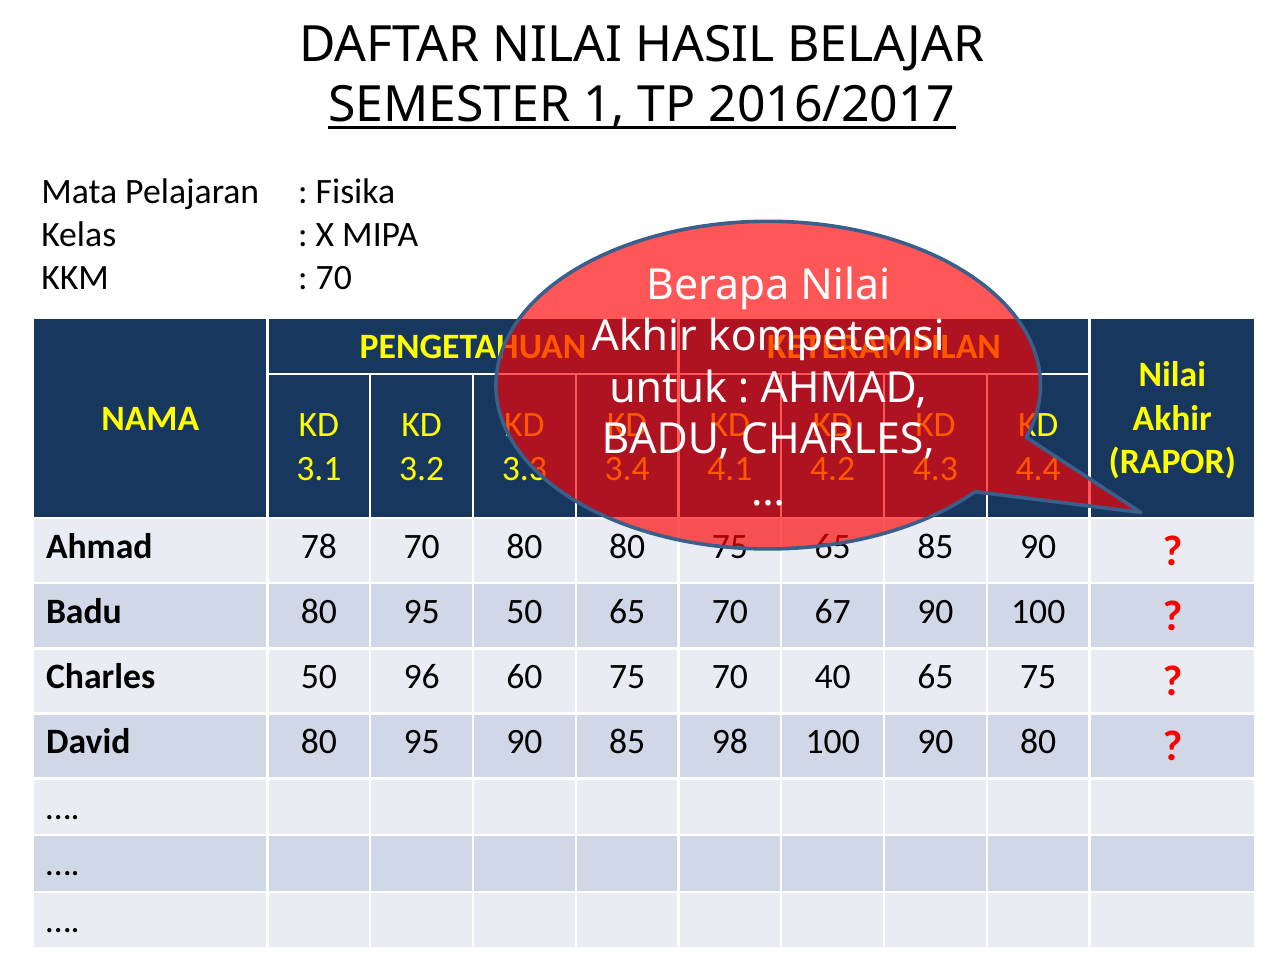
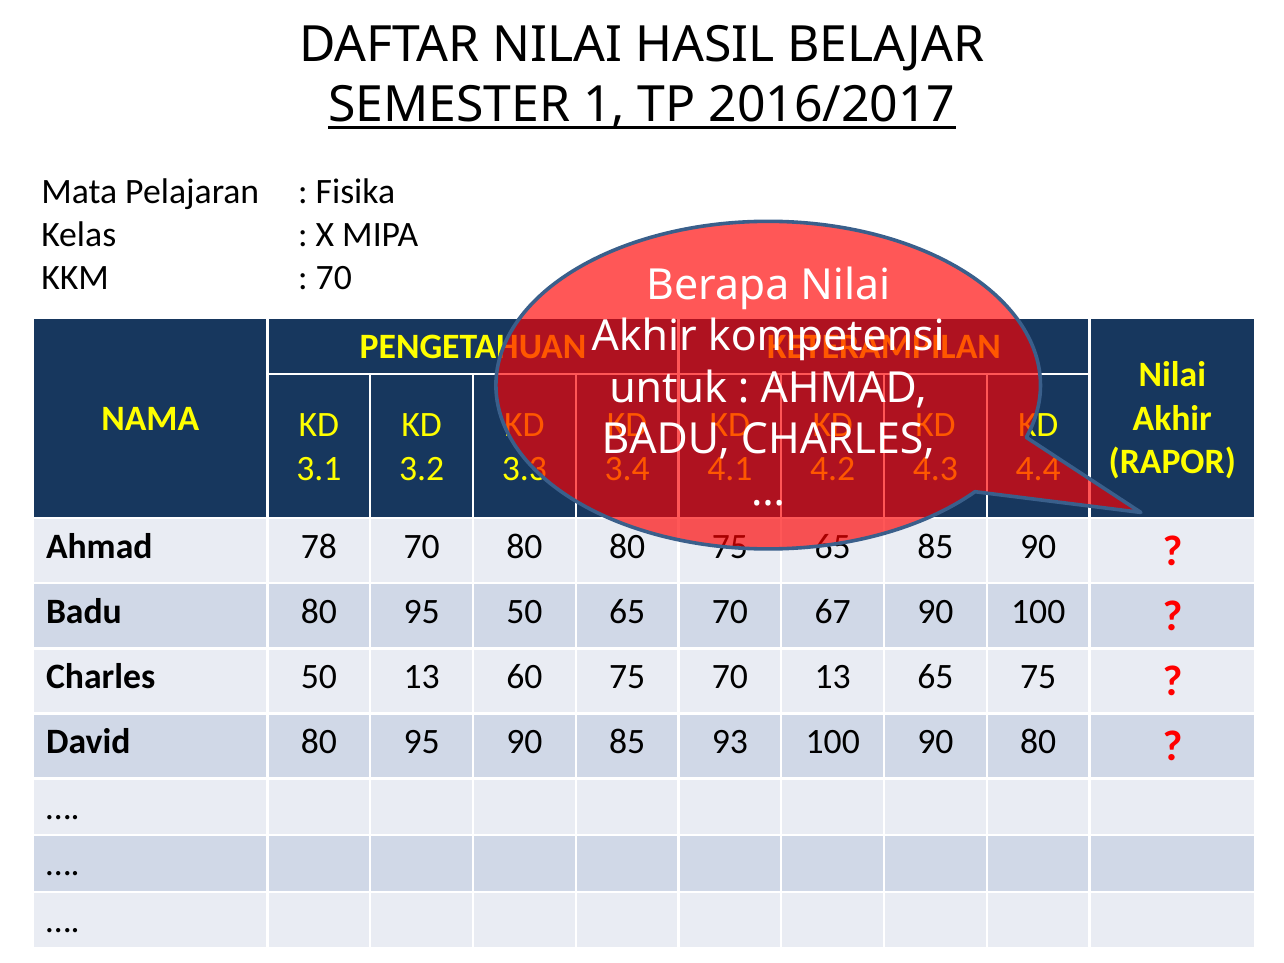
50 96: 96 -> 13 (422, 677)
70 40: 40 -> 13 (833, 677)
98: 98 -> 93 (730, 742)
